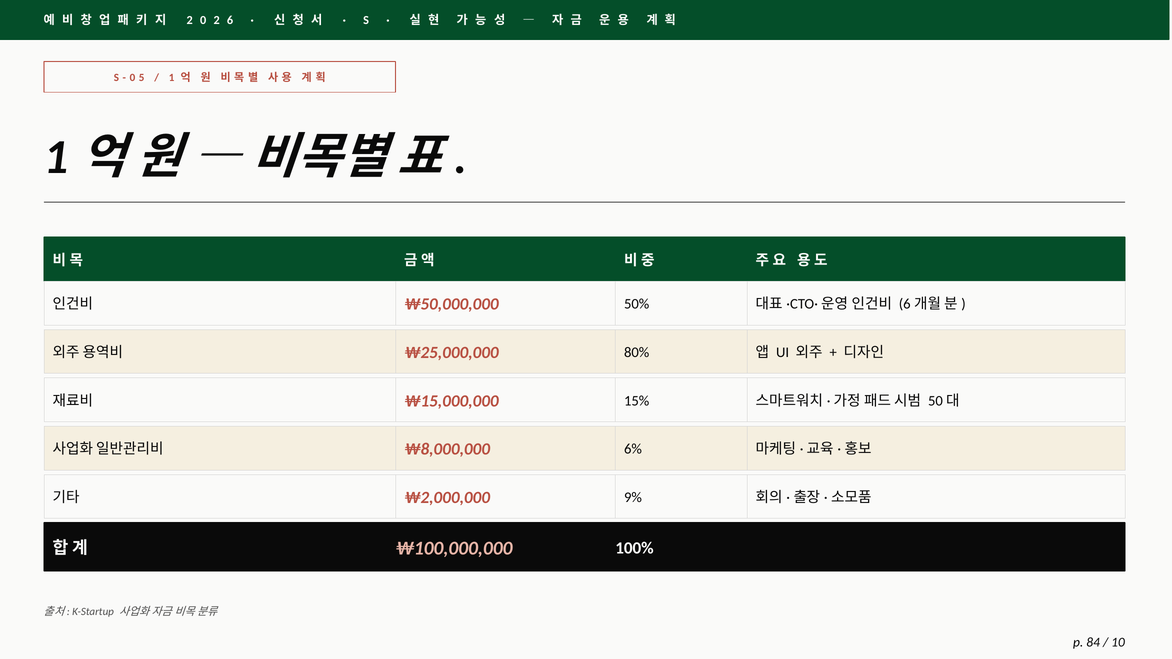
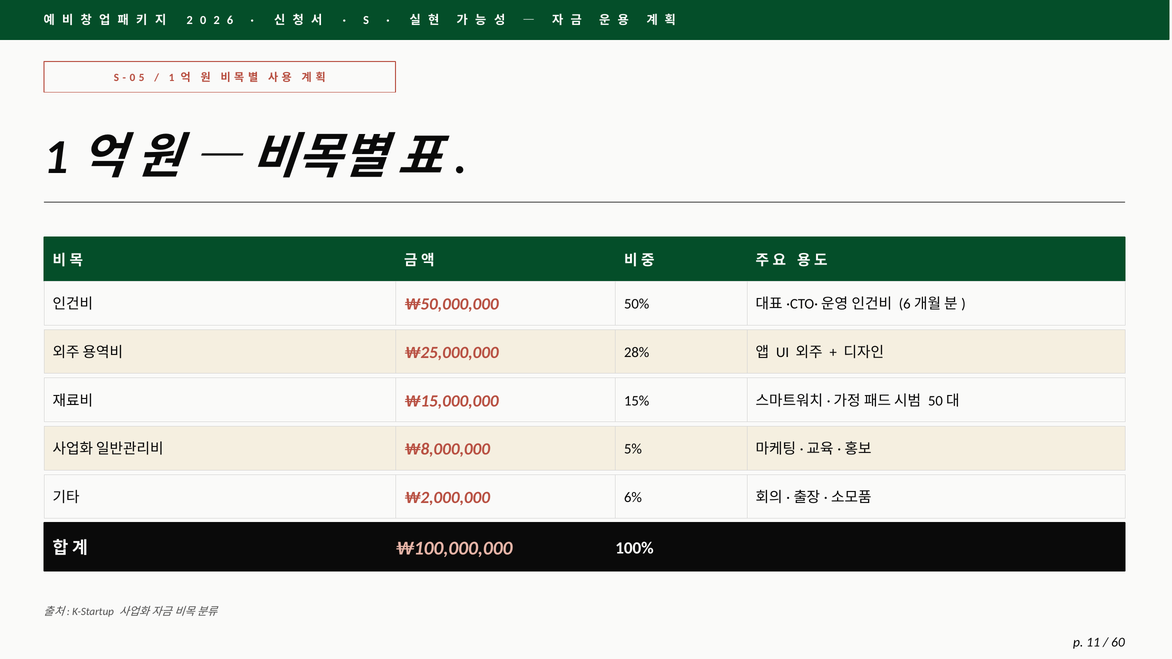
80%: 80% -> 28% (637, 353)
6%: 6% -> 5% (633, 449)
9%: 9% -> 6% (633, 498)
84: 84 -> 11 (1093, 643)
10: 10 -> 60 (1118, 643)
